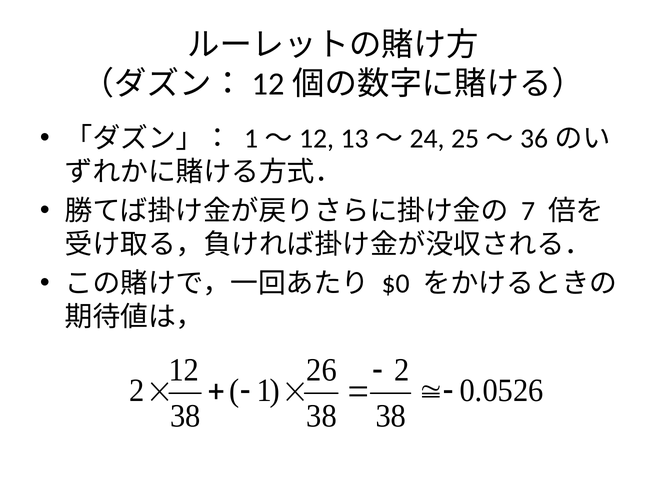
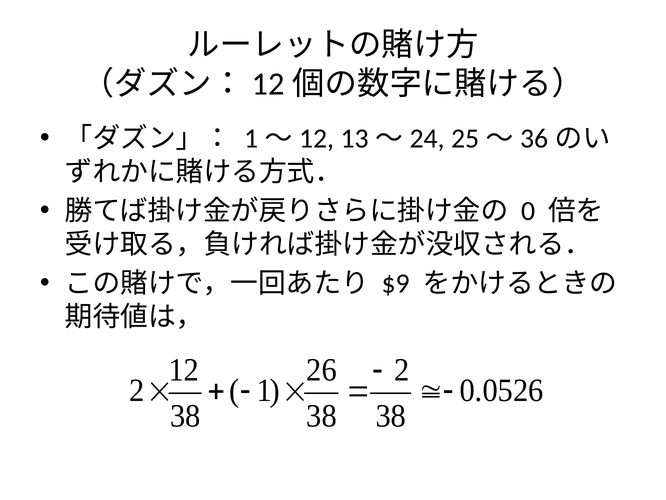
7: 7 -> 0 (528, 211)
$0: $0 -> $9 (396, 284)
